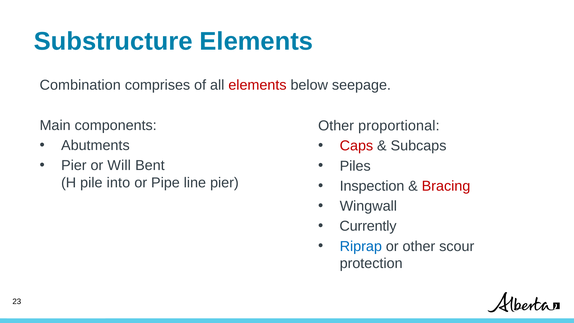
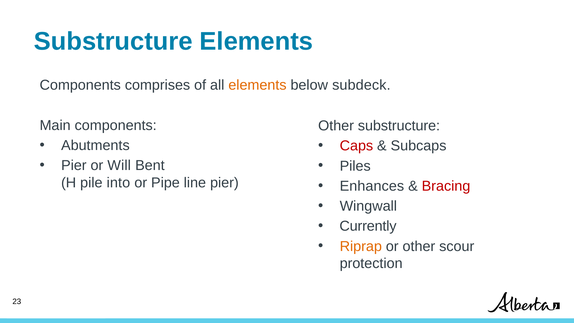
Combination: Combination -> Components (80, 85)
elements colour: red -> orange (257, 85)
seepage: seepage -> subdeck (361, 85)
Other proportional: proportional -> substructure (399, 126)
Inspection: Inspection -> Enhances (372, 186)
Riprap colour: blue -> orange (361, 246)
